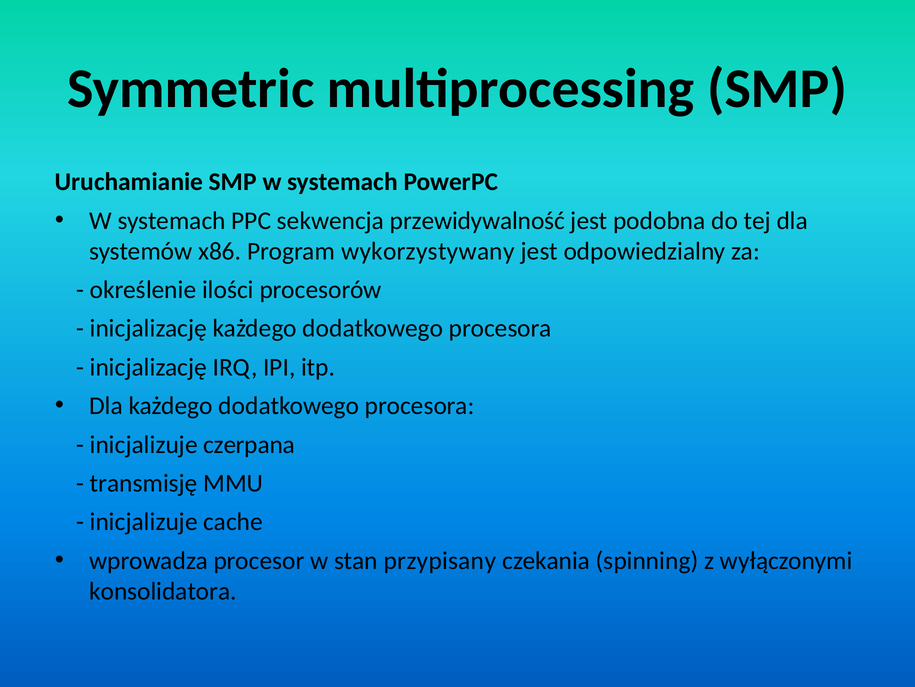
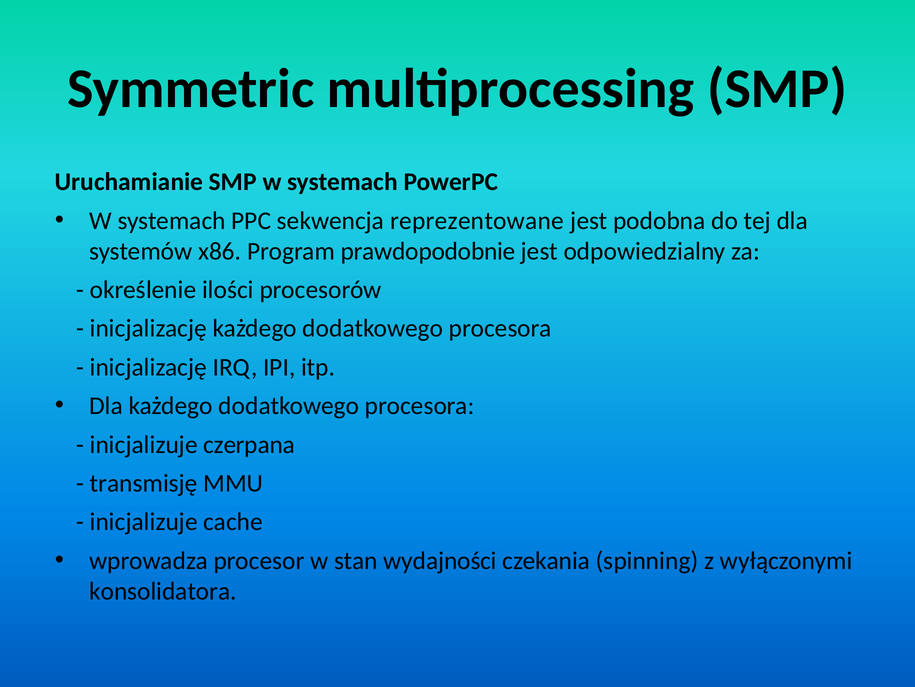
przewidywalność: przewidywalność -> reprezentowane (477, 220)
wykorzystywany: wykorzystywany -> prawdopodobnie (428, 251)
przypisany: przypisany -> wydajności (440, 560)
